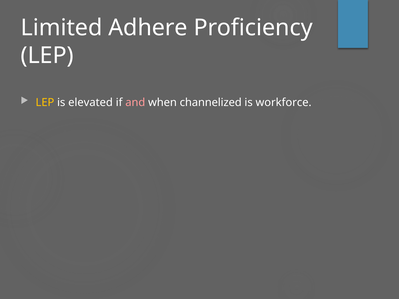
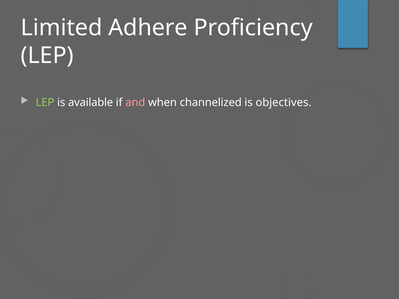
LEP colour: yellow -> light green (45, 103)
elevated: elevated -> available (91, 103)
workforce: workforce -> objectives (284, 103)
